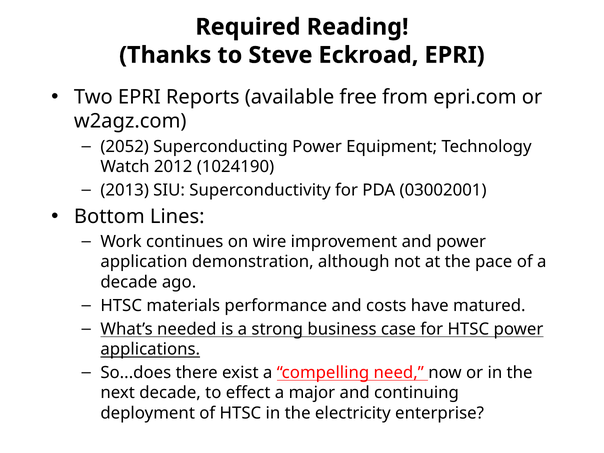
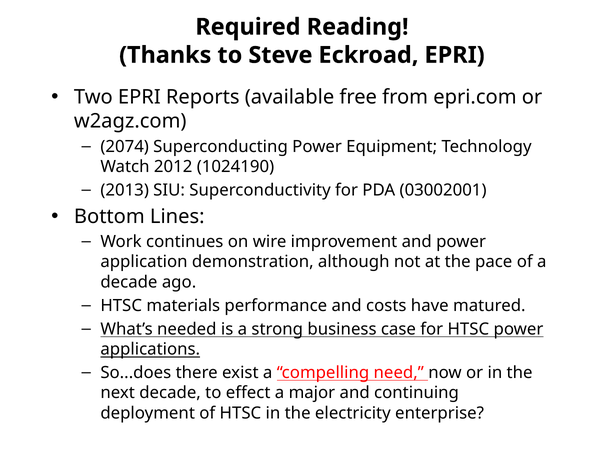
2052: 2052 -> 2074 (125, 146)
